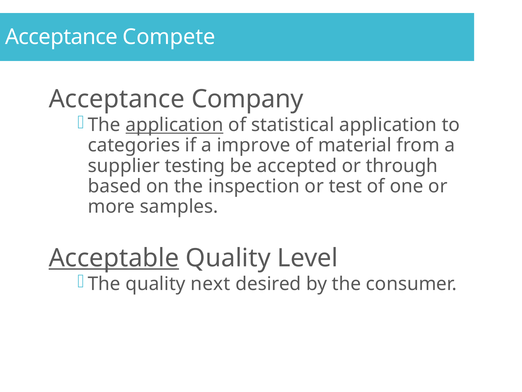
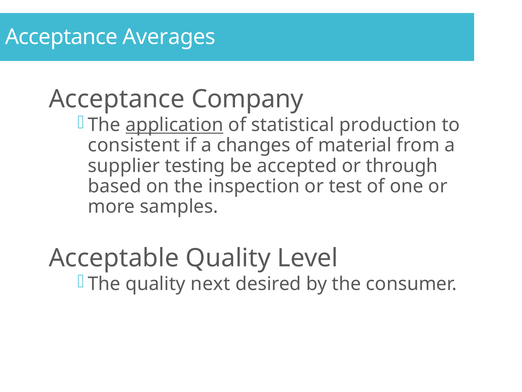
Compete: Compete -> Averages (169, 37)
statistical application: application -> production (388, 125)
categories: categories -> consistent (134, 145)
improve: improve -> changes (254, 145)
Acceptable underline: present -> none (114, 258)
